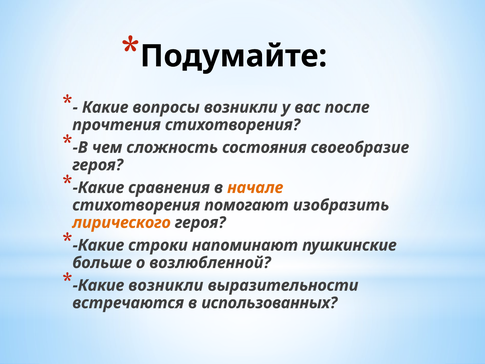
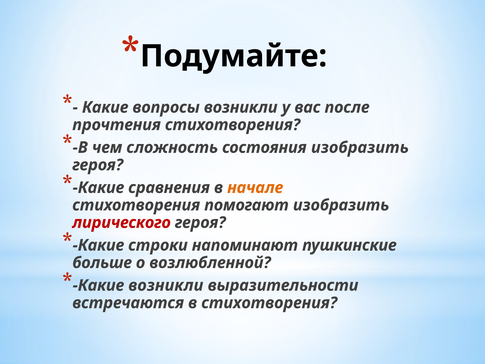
состояния своеобразие: своеобразие -> изобразить (360, 147)
лирического colour: orange -> red (122, 222)
в использованных: использованных -> стихотворения (269, 303)
